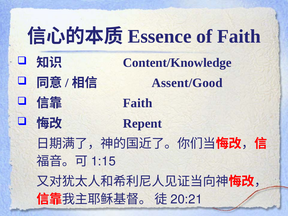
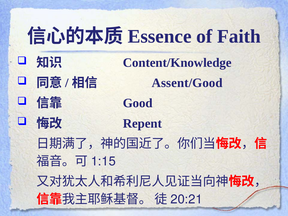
Faith: Faith -> Good (138, 103)
